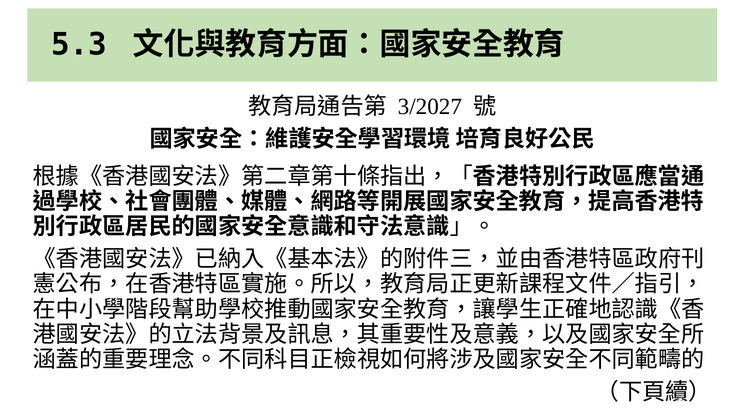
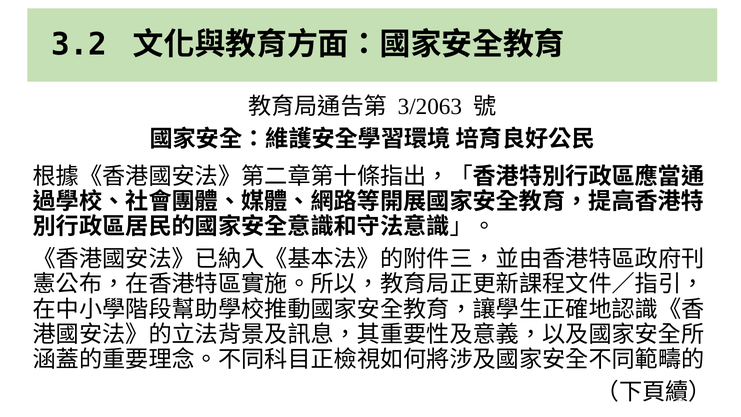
5.3: 5.3 -> 3.2 (79, 45)
3/2027: 3/2027 -> 3/2063 (430, 106)
